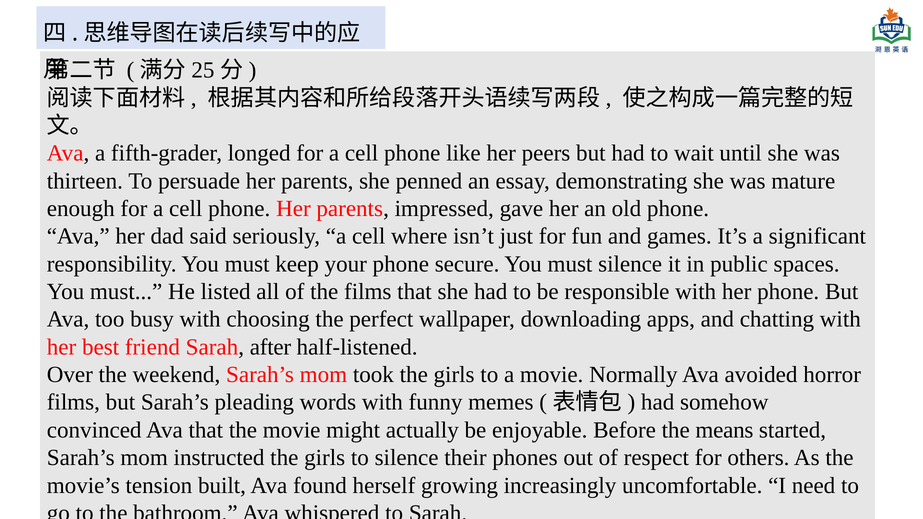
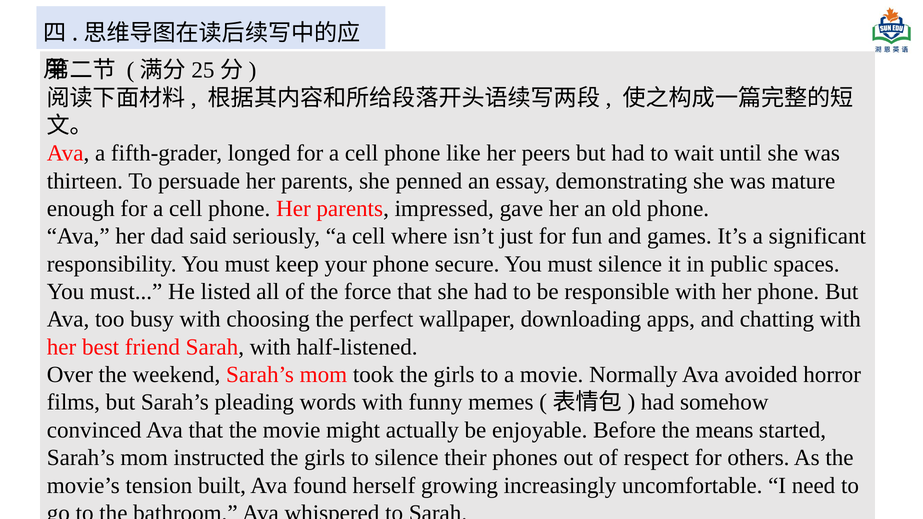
the films: films -> force (368, 292)
Sarah after: after -> with (270, 347)
